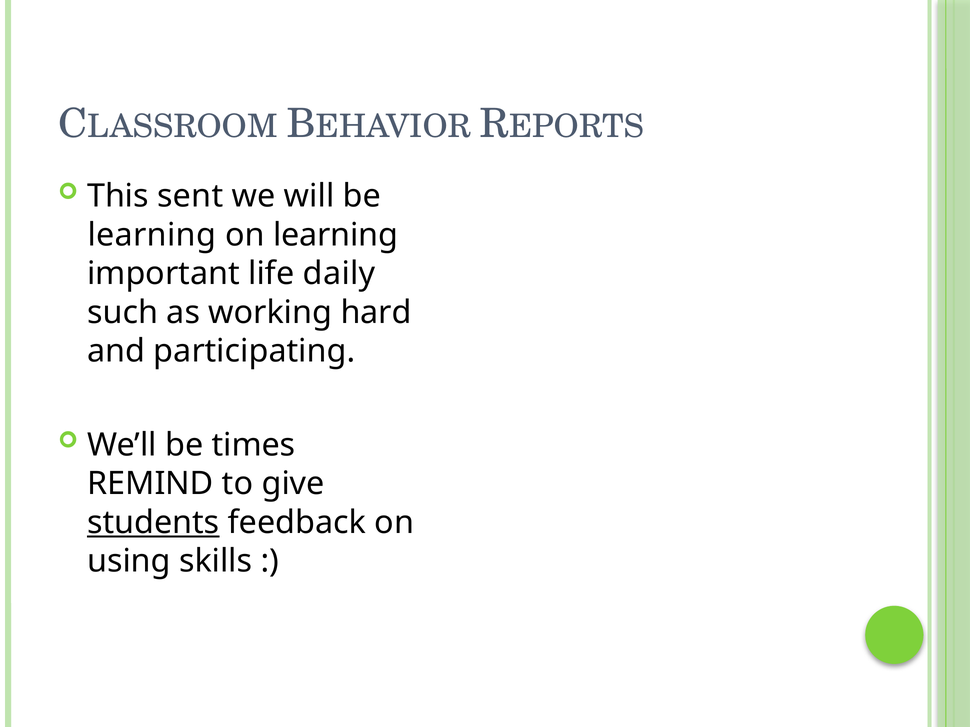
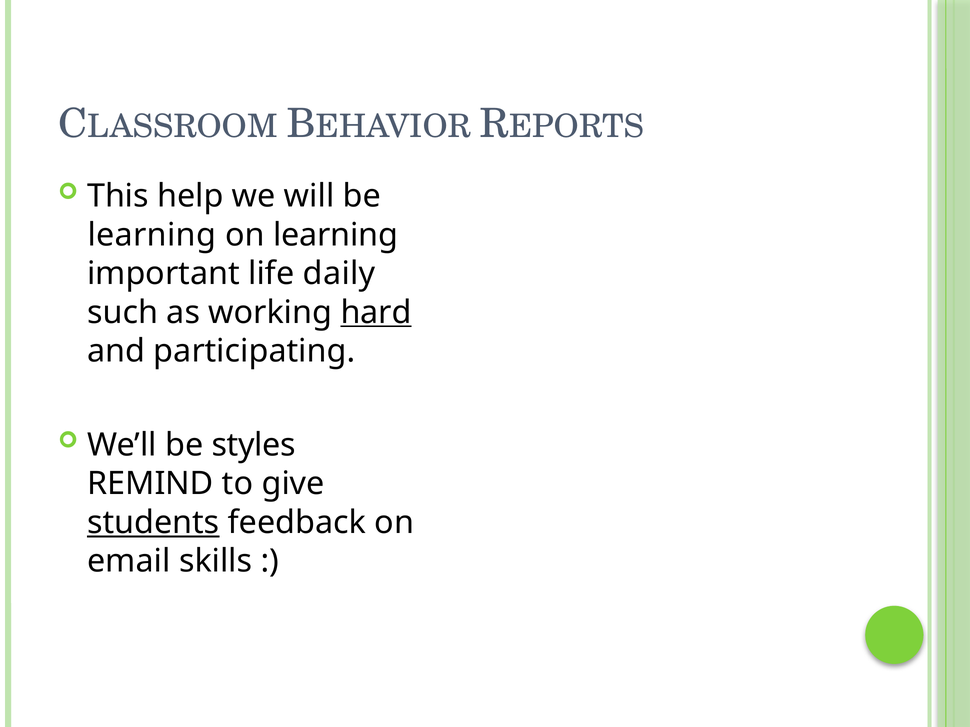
sent: sent -> help (190, 196)
hard underline: none -> present (376, 313)
times: times -> styles (254, 445)
using: using -> email (129, 562)
